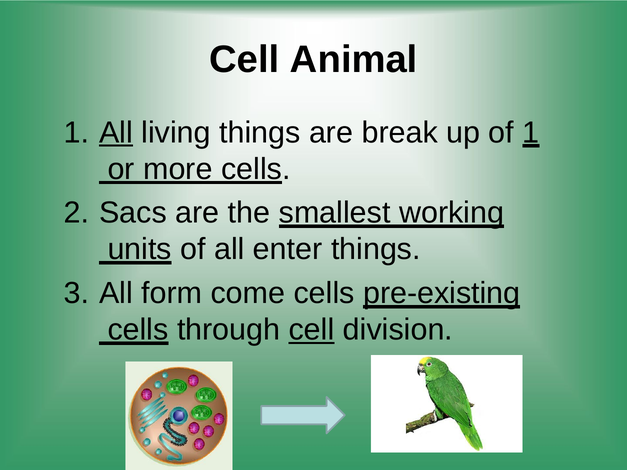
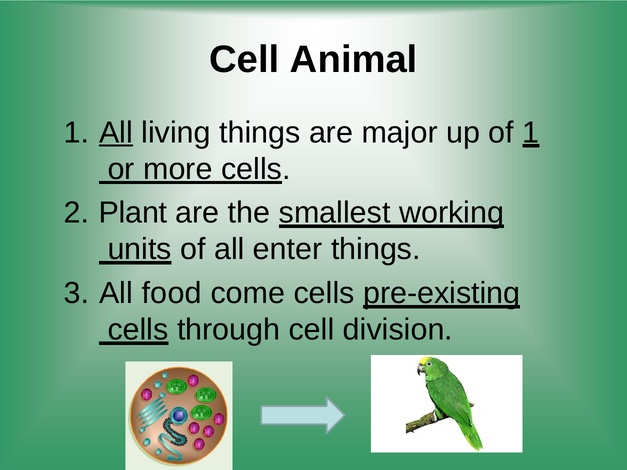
break: break -> major (400, 133)
Sacs: Sacs -> Plant (133, 213)
form: form -> food (172, 293)
cell underline: present -> none (311, 330)
